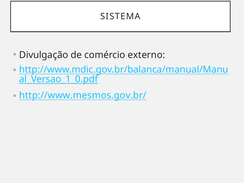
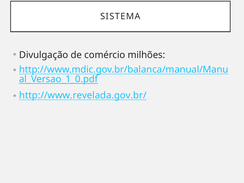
externo: externo -> milhões (146, 55)
http://www.mesmos.gov.br/: http://www.mesmos.gov.br/ -> http://www.revelada.gov.br/ (83, 95)
